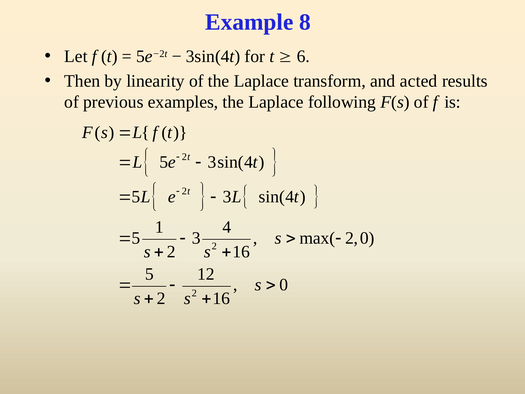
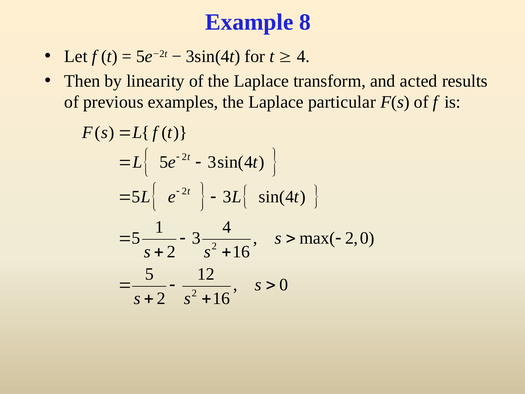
6: 6 -> 4 (303, 56)
following: following -> particular (342, 102)
